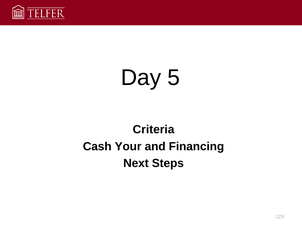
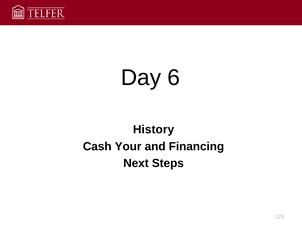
5: 5 -> 6 (174, 77)
Criteria: Criteria -> History (154, 129)
